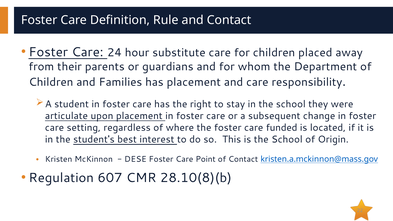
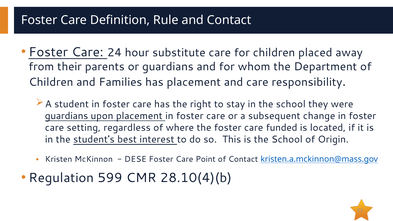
articulate: articulate -> guardians (67, 116)
607: 607 -> 599 (110, 178)
28.10(8)(b: 28.10(8)(b -> 28.10(4)(b (196, 178)
